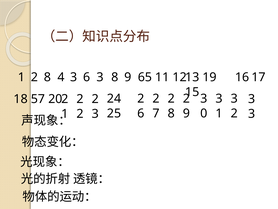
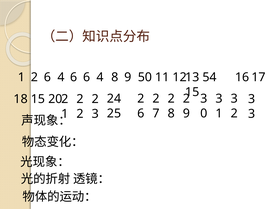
1 2 8: 8 -> 6 (48, 77)
4 3: 3 -> 6 (74, 77)
3: 3 -> 4 (100, 77)
65: 65 -> 50 (145, 77)
19: 19 -> 54 (210, 77)
18 57: 57 -> 15 (38, 99)
